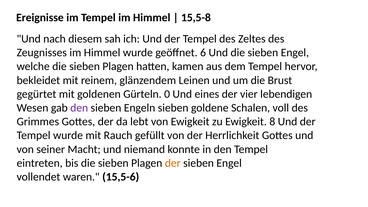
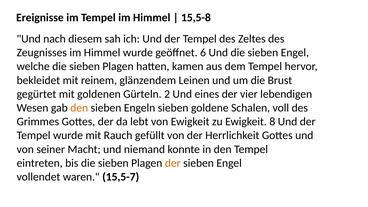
0: 0 -> 2 (167, 94)
den colour: purple -> orange (79, 108)
15,5-6: 15,5-6 -> 15,5-7 (121, 177)
